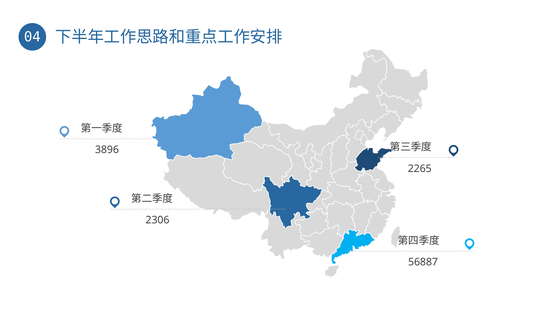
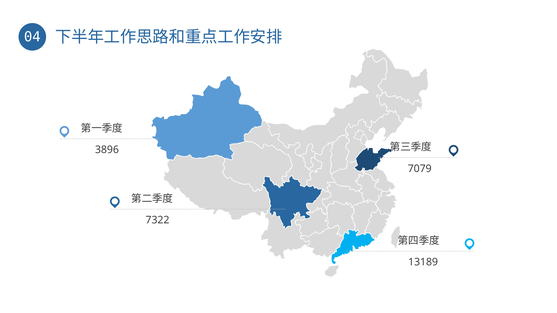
2265: 2265 -> 7079 (420, 169)
2306: 2306 -> 7322 (157, 220)
56887: 56887 -> 13189 (423, 262)
